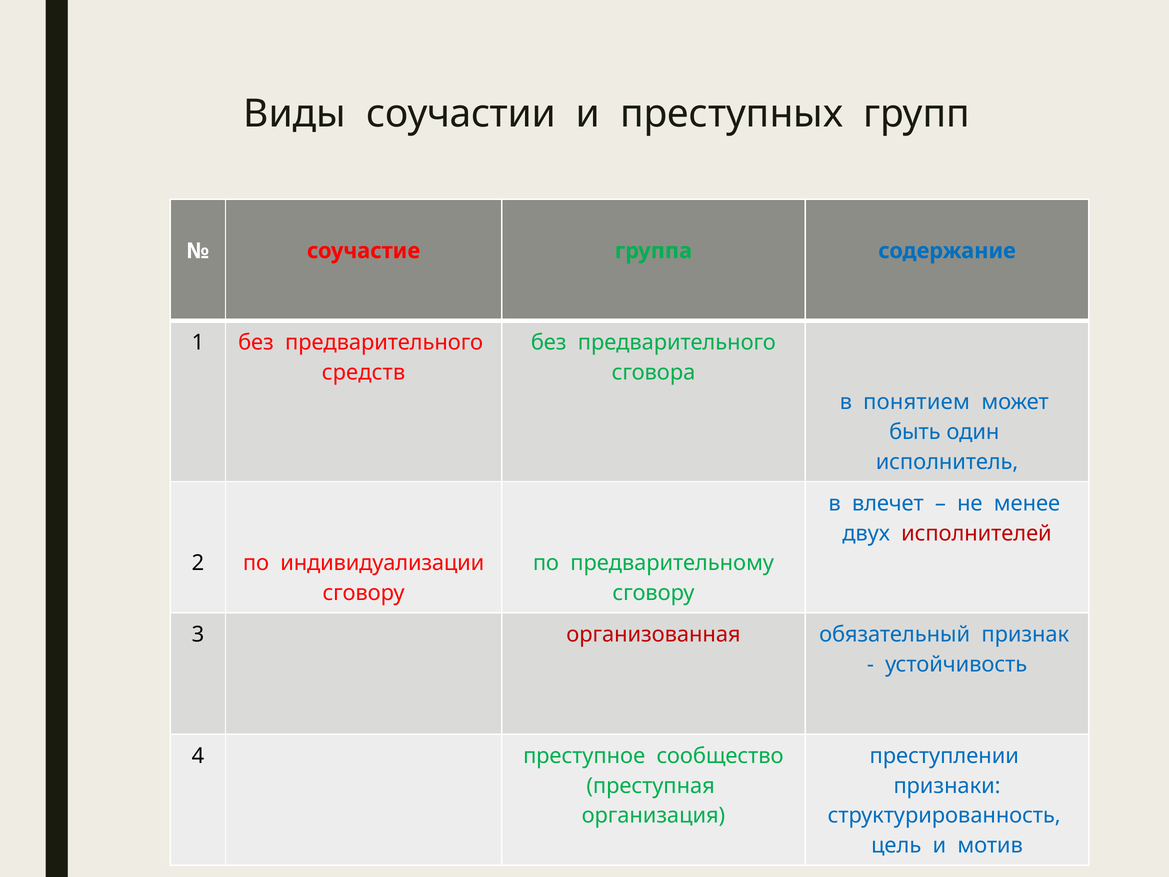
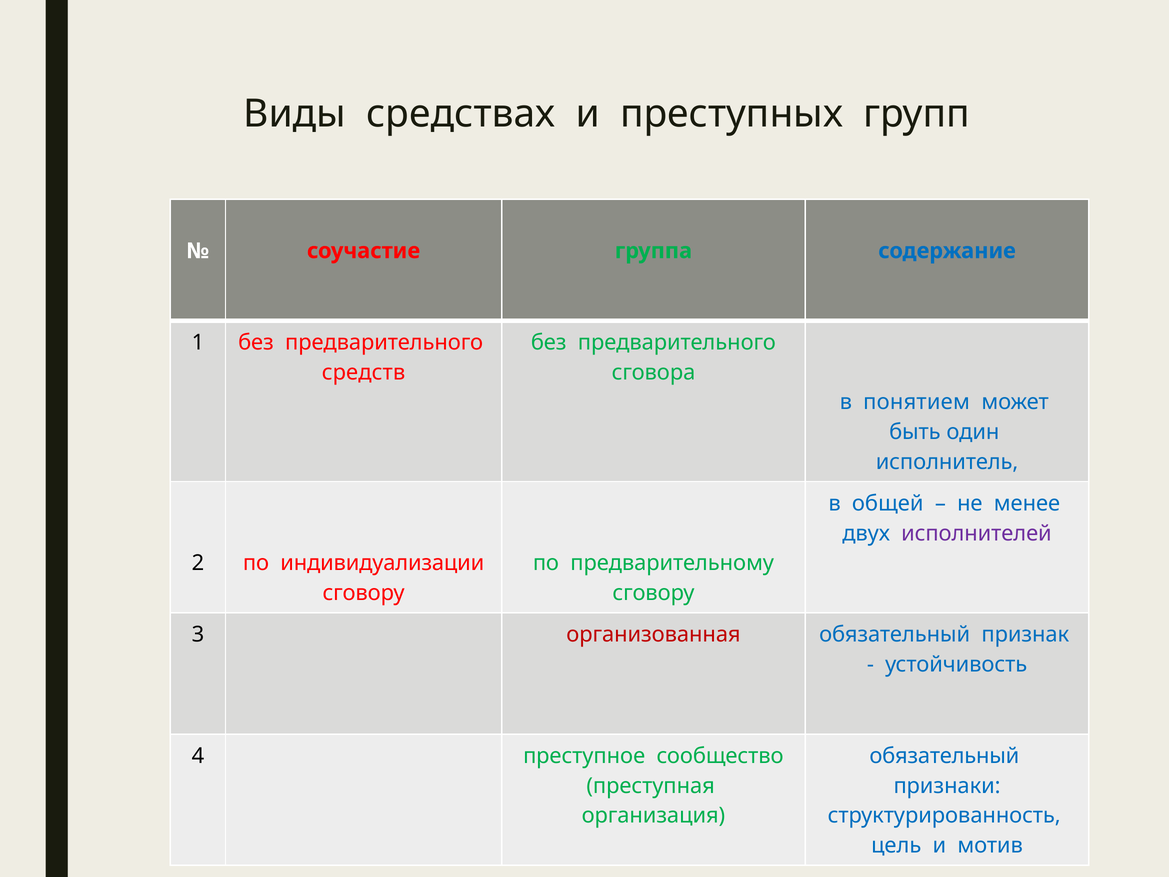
соучастии: соучастии -> средствах (461, 114)
влечет: влечет -> общей (888, 503)
исполнителей colour: red -> purple (976, 533)
преступлении: преступлении -> обязательный (944, 756)
